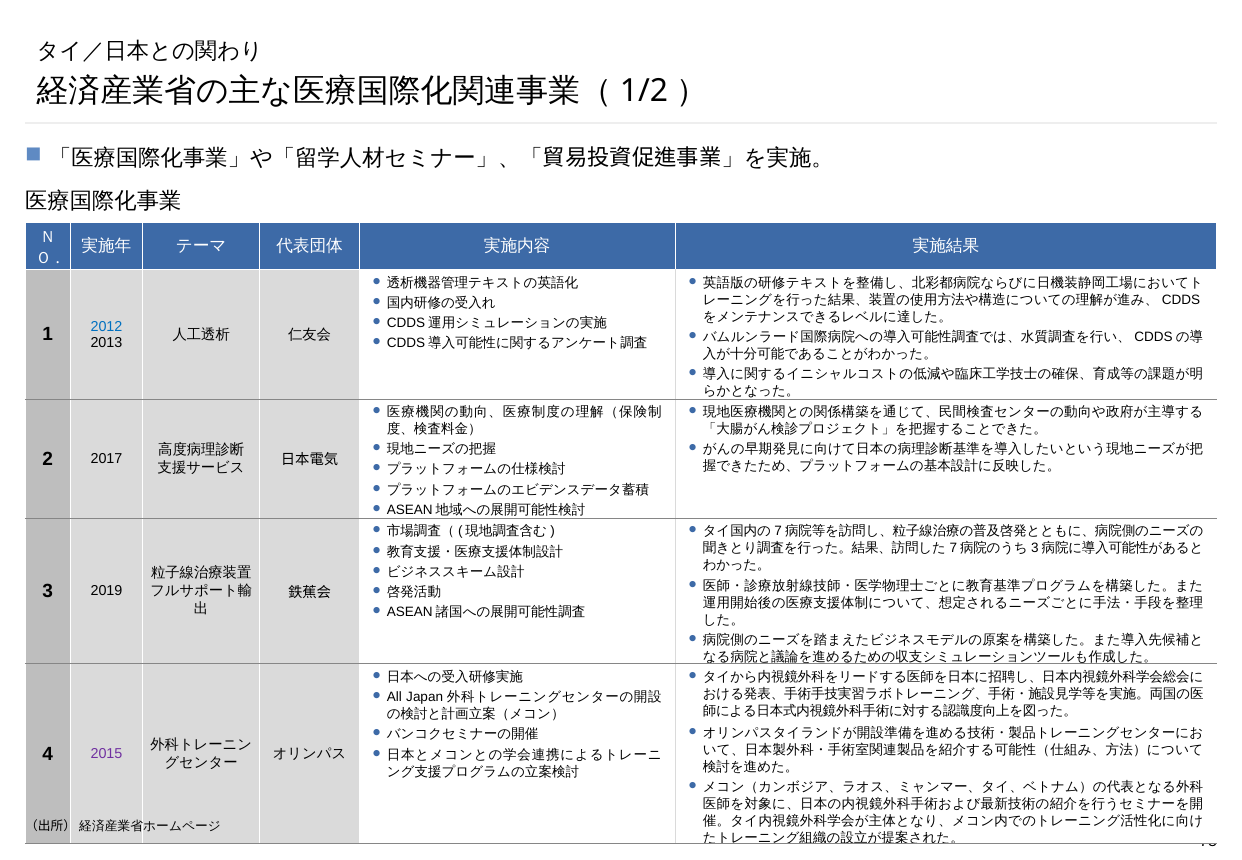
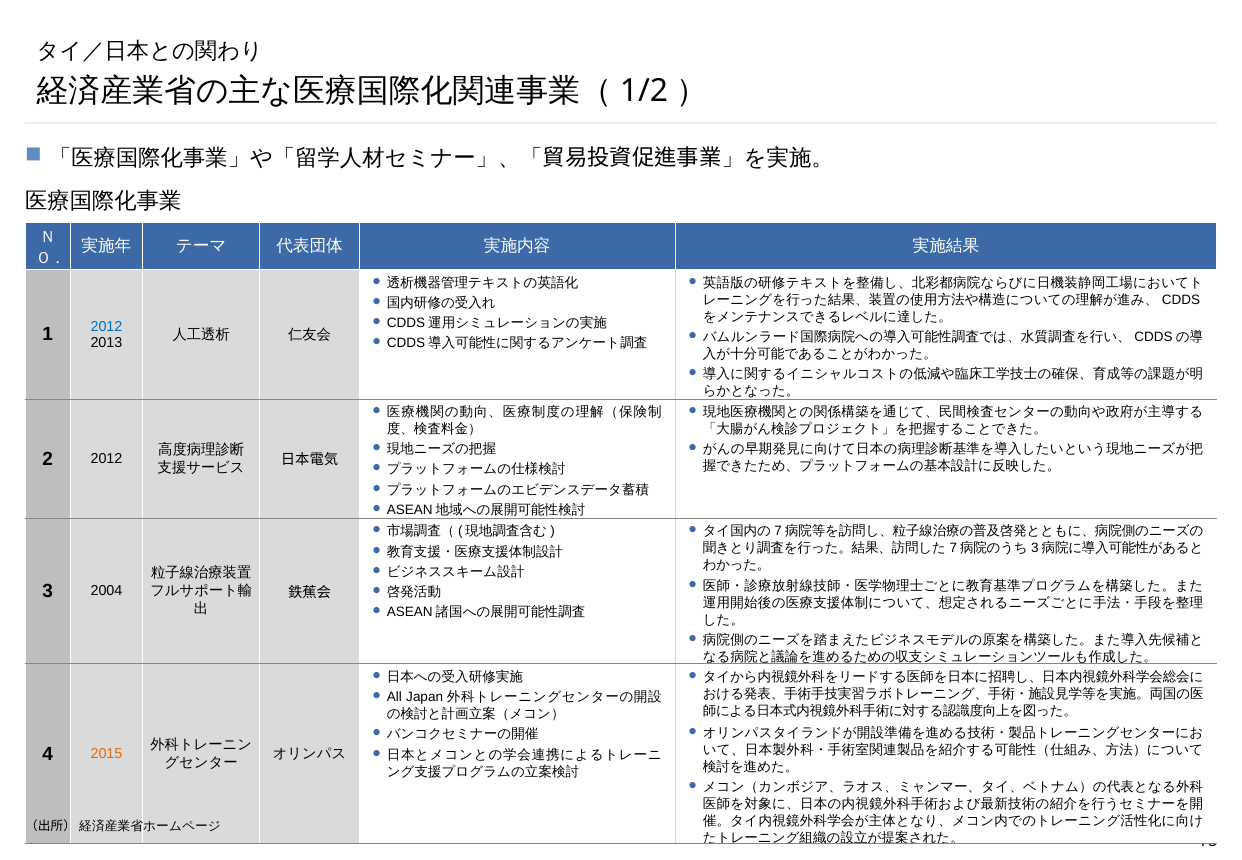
2 2017: 2017 -> 2012 (106, 459)
2019: 2019 -> 2004 (106, 591)
2015 colour: purple -> orange (106, 754)
